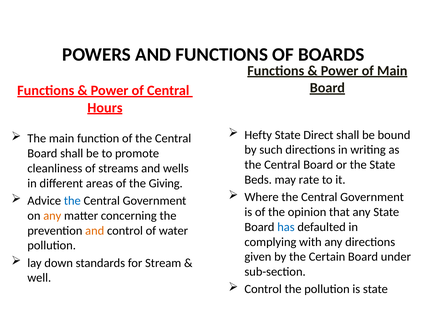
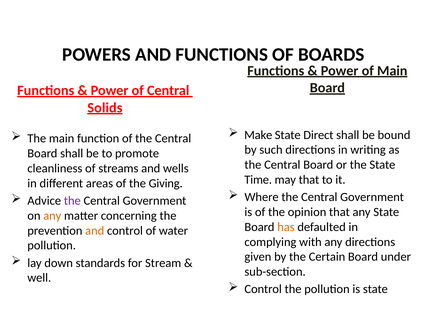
Hours: Hours -> Solids (105, 108)
Hefty: Hefty -> Make (258, 135)
Beds: Beds -> Time (258, 180)
may rate: rate -> that (309, 180)
the colour: blue -> purple (72, 201)
has colour: blue -> orange (286, 227)
